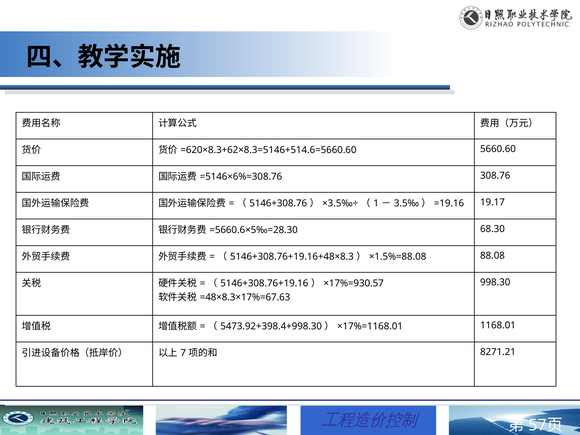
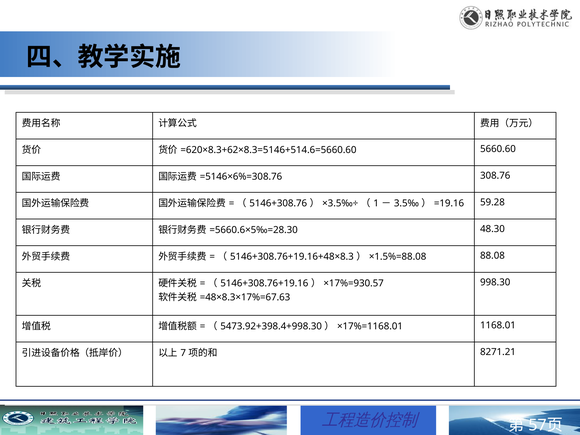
19.17: 19.17 -> 59.28 (492, 202)
68.30: 68.30 -> 48.30 (492, 229)
